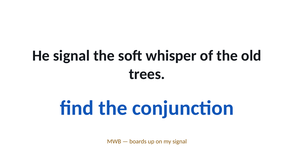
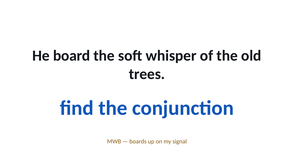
He signal: signal -> board (72, 56)
